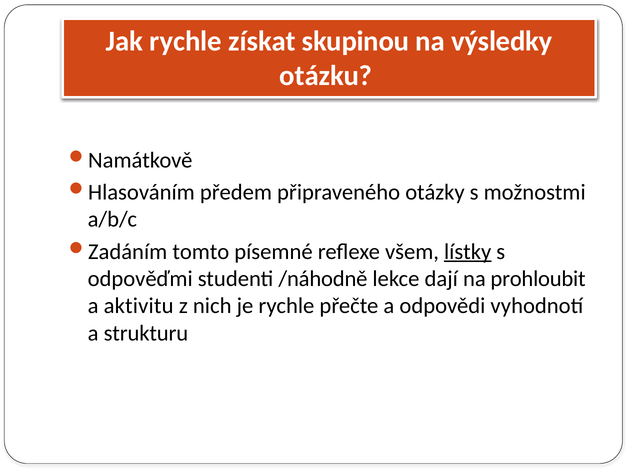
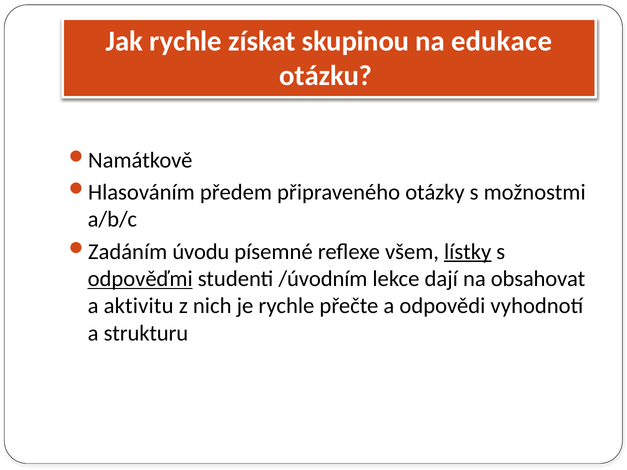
výsledky: výsledky -> edukace (502, 41)
tomto: tomto -> úvodu (201, 252)
odpověďmi underline: none -> present (140, 279)
/náhodně: /náhodně -> /úvodním (323, 279)
prohloubit: prohloubit -> obsahovat (538, 279)
